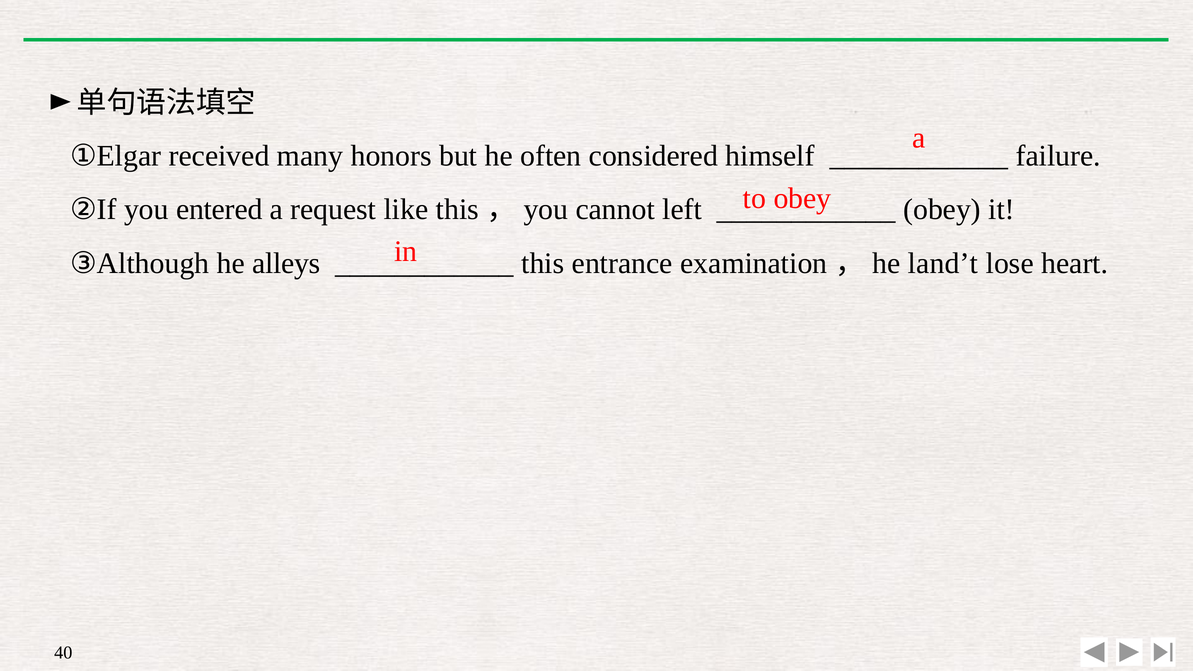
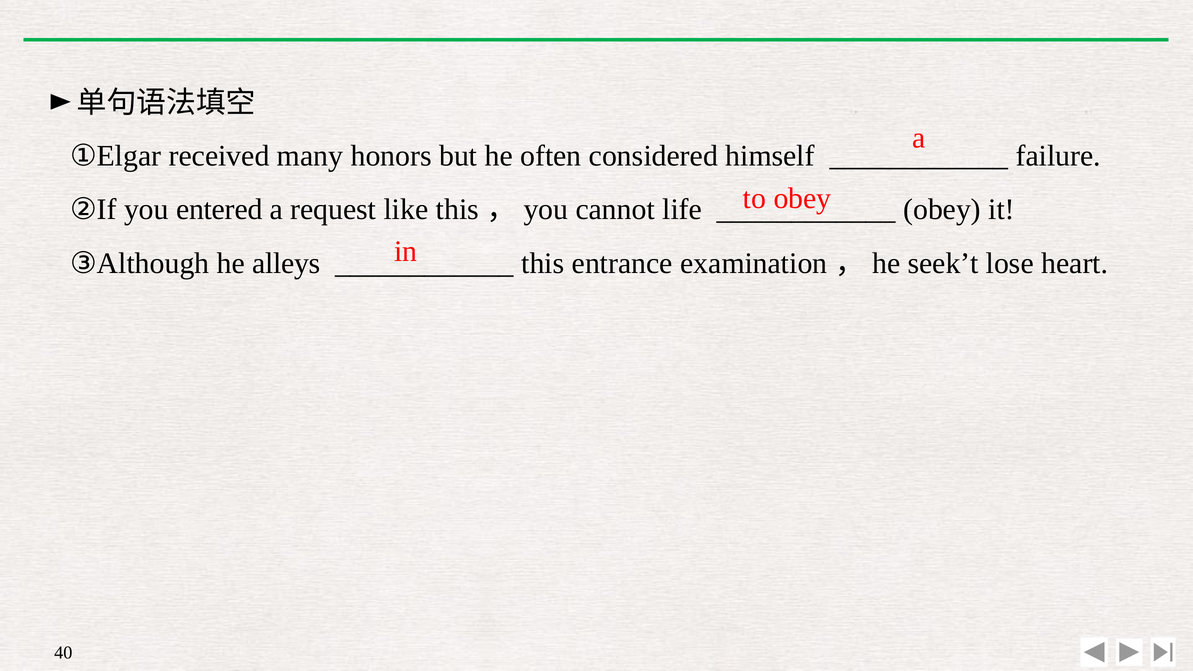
left: left -> life (682, 210)
land’t: land’t -> seek’t (943, 263)
